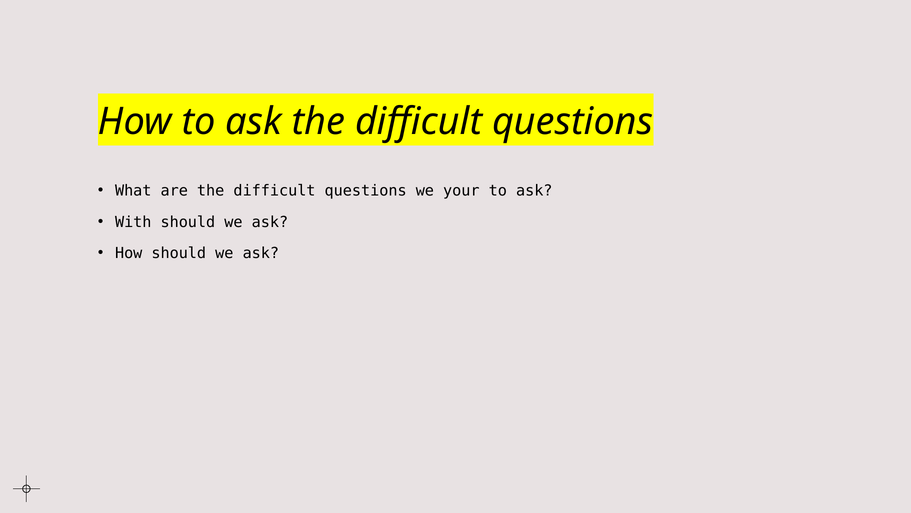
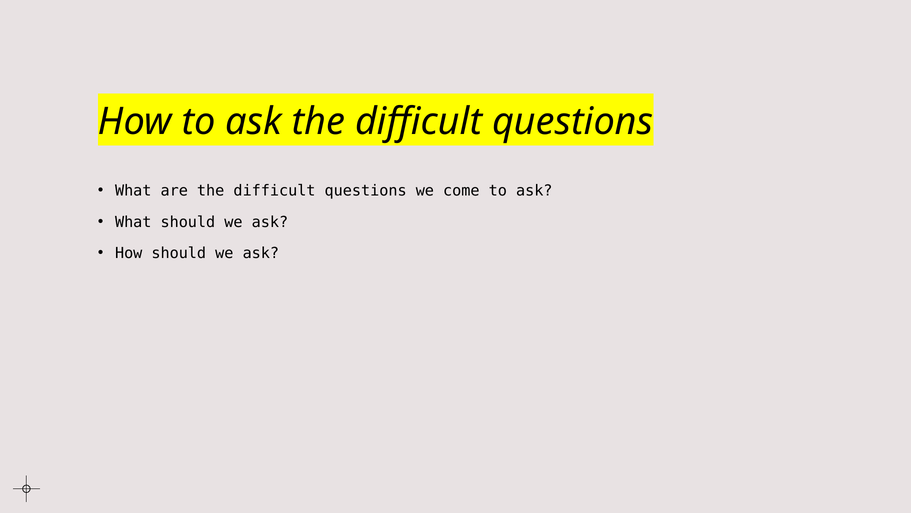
your: your -> come (461, 190)
With: With -> What (133, 222)
